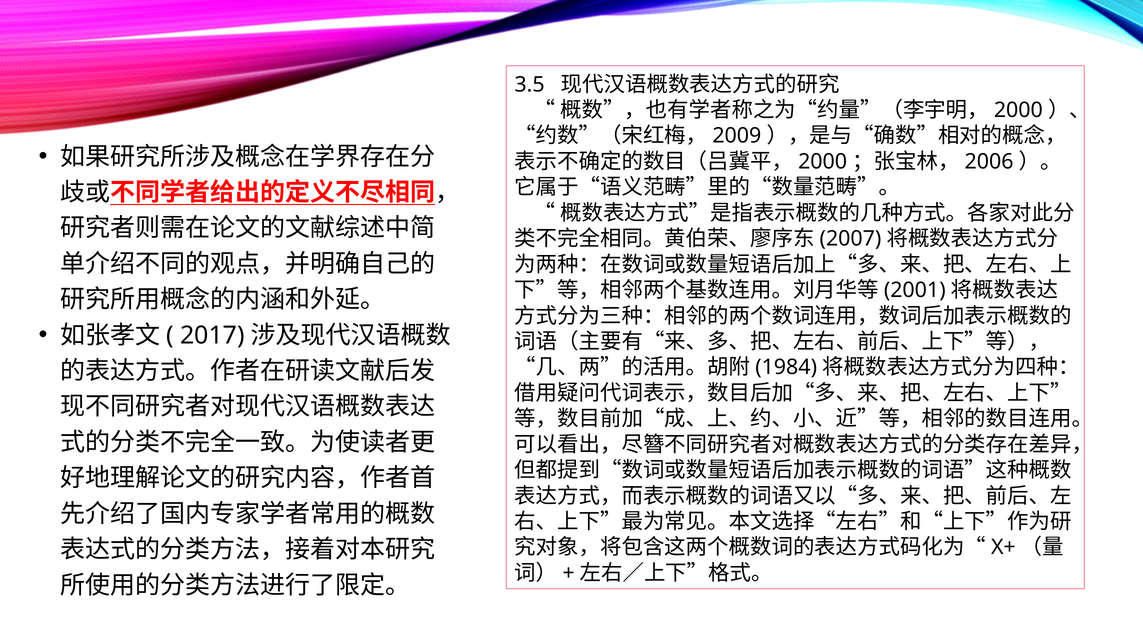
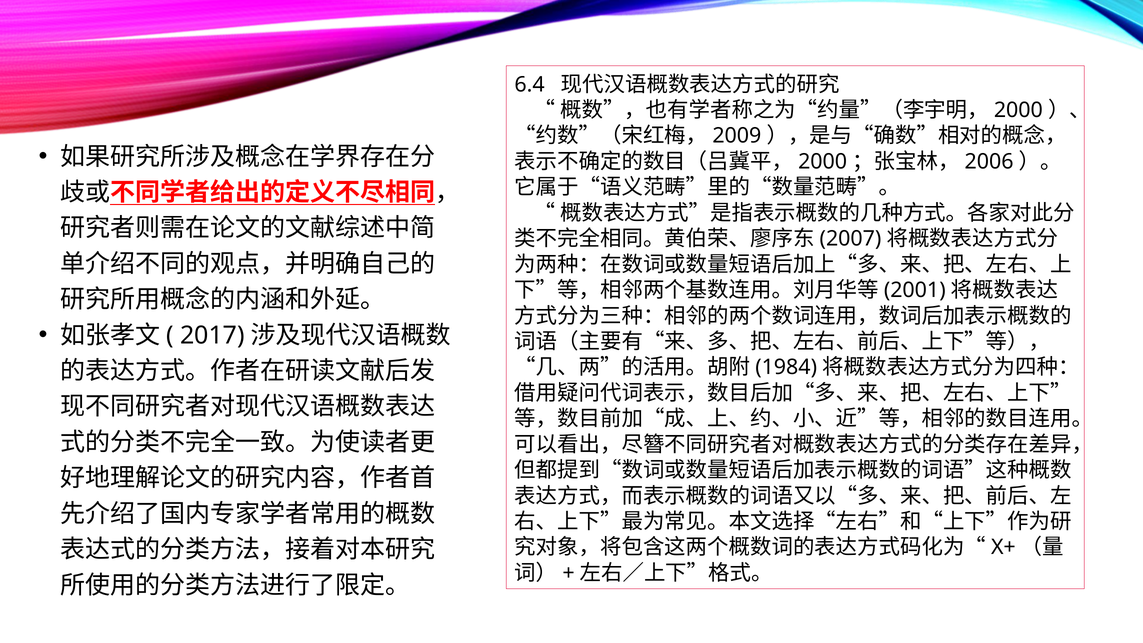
3.5: 3.5 -> 6.4 (530, 84)
